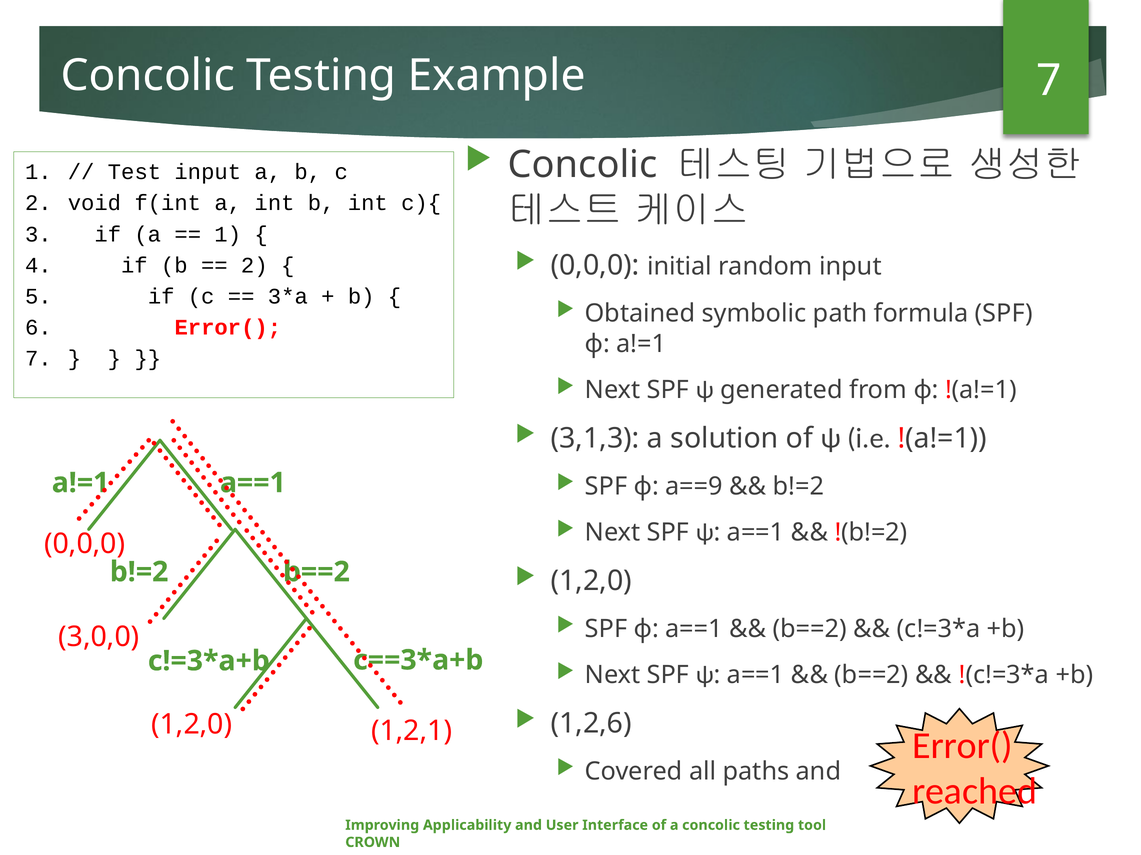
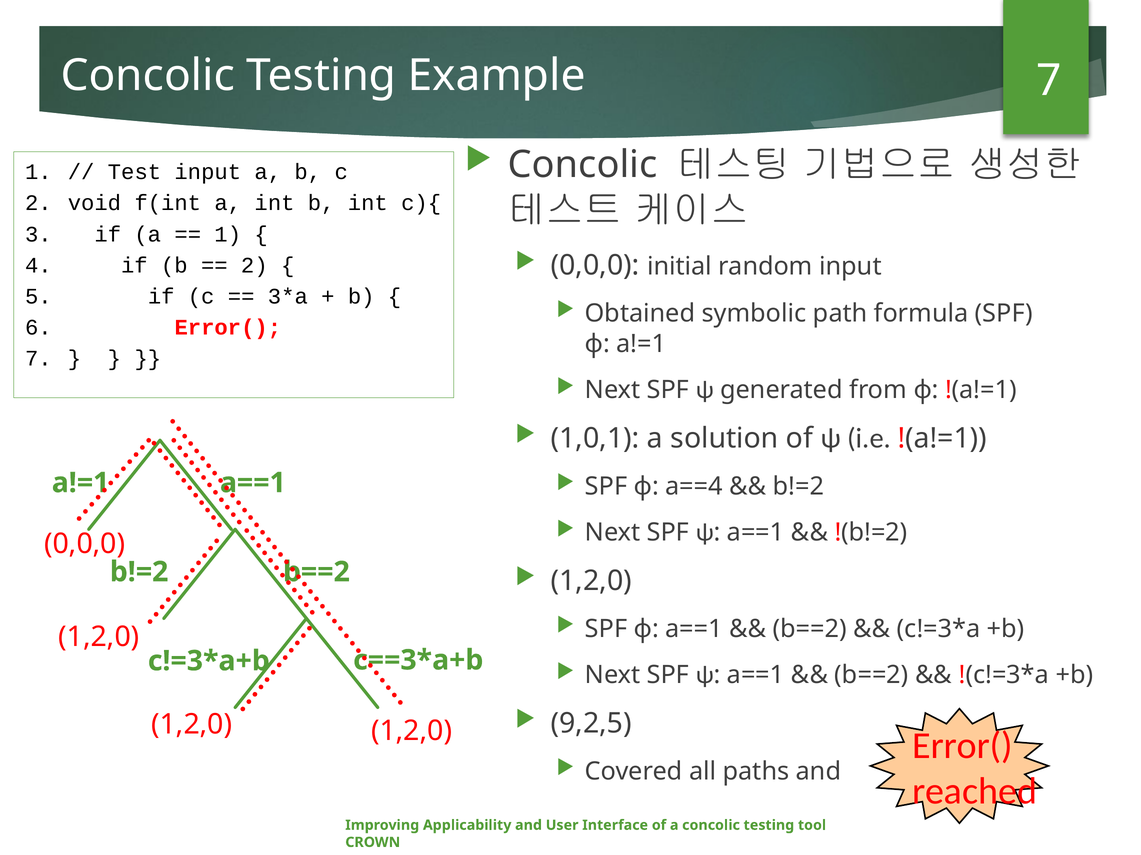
3,1,3: 3,1,3 -> 1,0,1 (595, 439)
a==9: a==9 -> a==4 (694, 487)
3,0,0: 3,0,0 -> 1,2,0 (99, 638)
1,2,6: 1,2,6 -> 9,2,5 (591, 724)
1,2,1: 1,2,1 -> 1,2,0 (412, 731)
